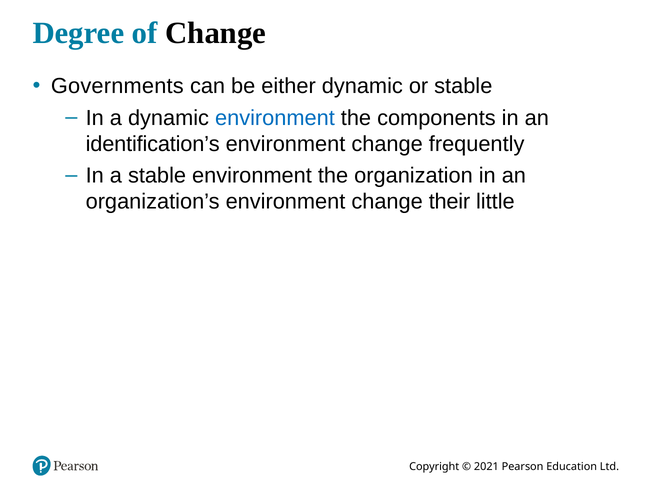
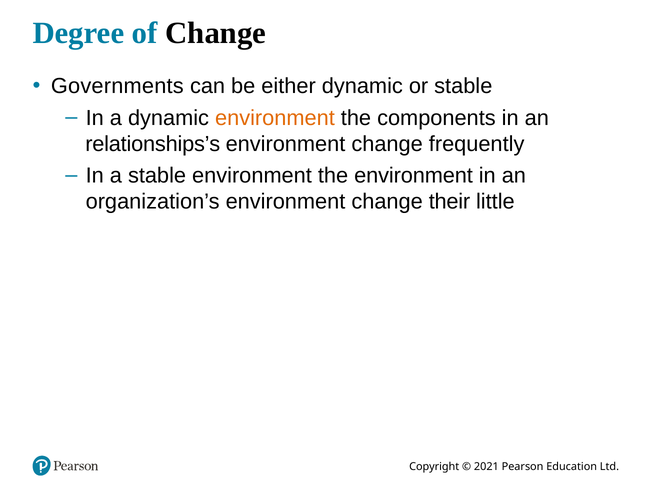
environment colour: blue -> orange (275, 118)
identification’s: identification’s -> relationships’s (153, 144)
the organization: organization -> environment (414, 175)
